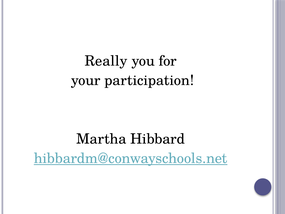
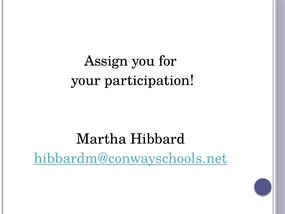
Really: Really -> Assign (106, 61)
